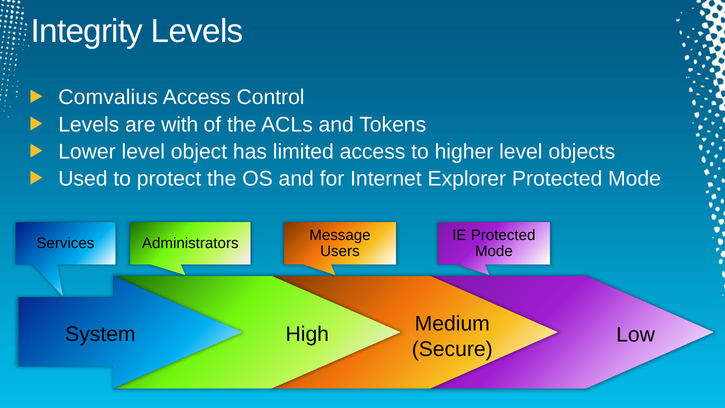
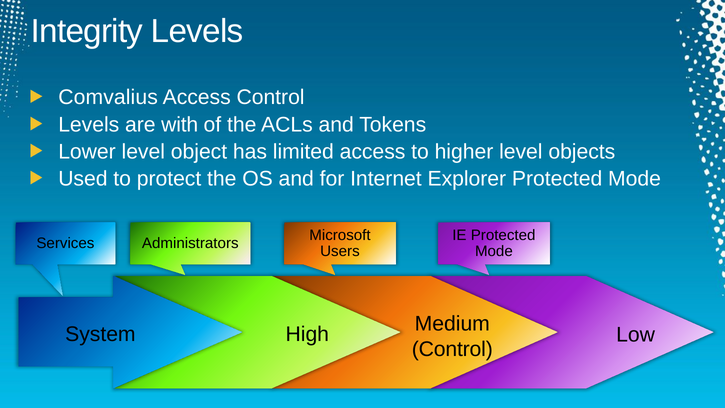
Message: Message -> Microsoft (340, 235)
Secure: Secure -> Control (452, 349)
